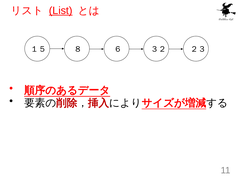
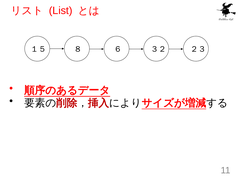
List underline: present -> none (61, 11)
